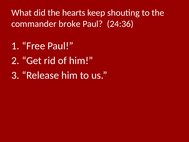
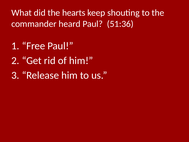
broke: broke -> heard (70, 24)
24:36: 24:36 -> 51:36 (120, 24)
